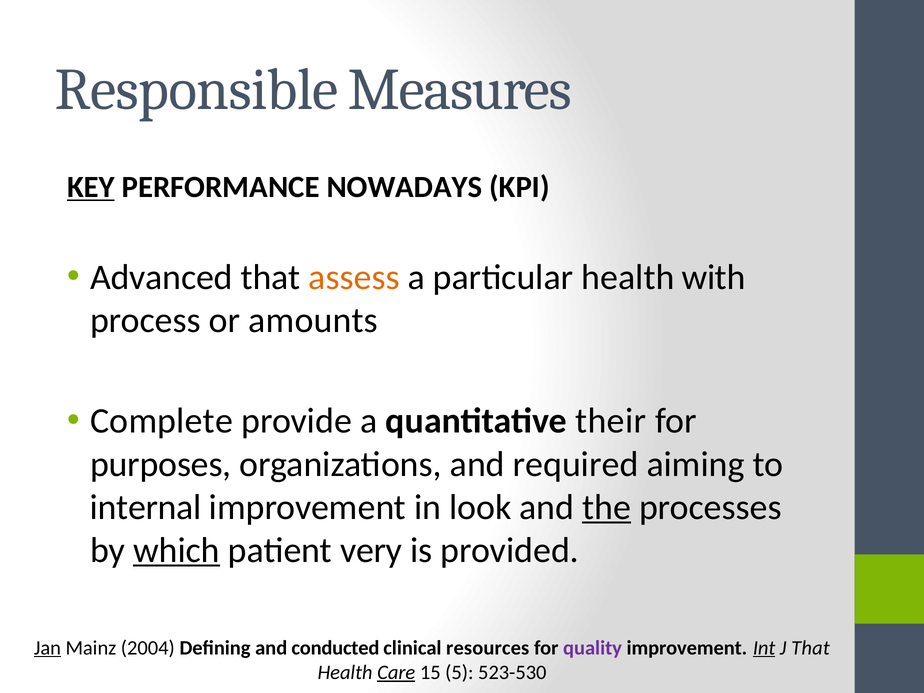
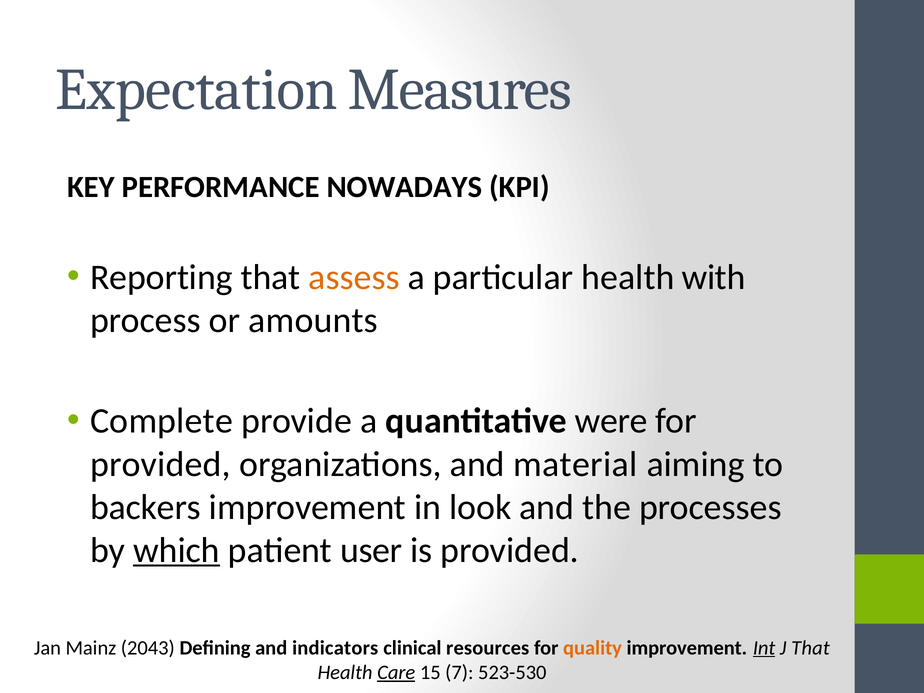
Responsible: Responsible -> Expectation (197, 90)
KEY underline: present -> none (91, 187)
Advanced: Advanced -> Reporting (161, 278)
their: their -> were (611, 421)
purposes: purposes -> provided (160, 464)
required: required -> material (575, 464)
internal: internal -> backers (146, 507)
the underline: present -> none (607, 507)
very: very -> user (371, 550)
Jan underline: present -> none (47, 648)
2004: 2004 -> 2043 (148, 648)
conducted: conducted -> indicators (335, 648)
quality colour: purple -> orange (592, 648)
5: 5 -> 7 (459, 672)
